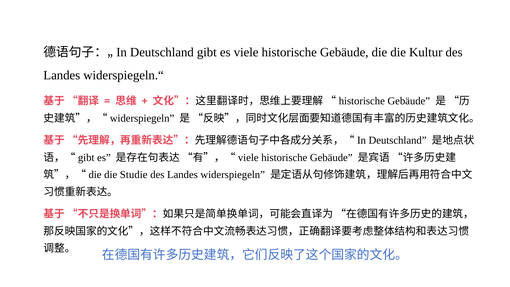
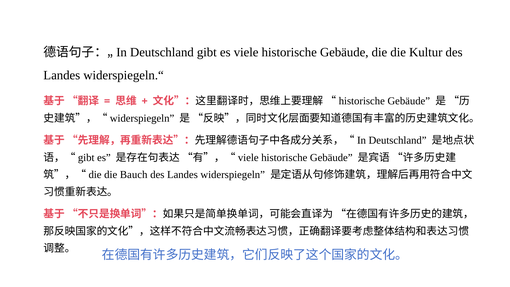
Studie: Studie -> Bauch (134, 175)
